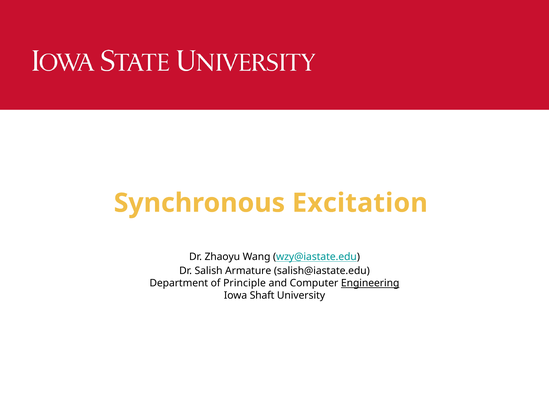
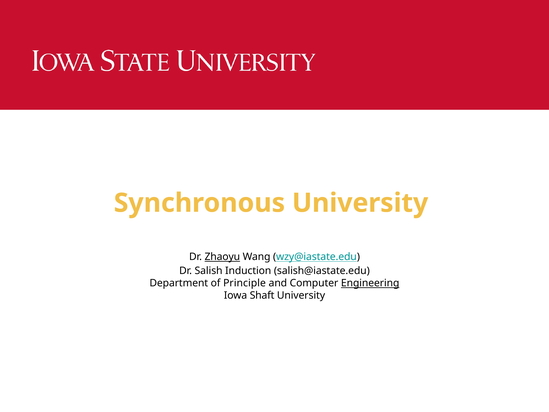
Synchronous Excitation: Excitation -> University (360, 203)
Zhaoyu underline: none -> present (222, 257)
Armature: Armature -> Induction (248, 271)
